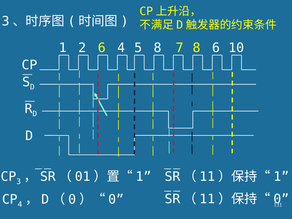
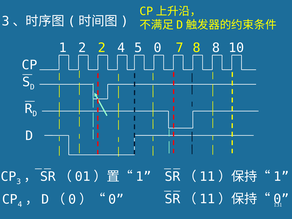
2 6: 6 -> 2 (102, 48)
5 8: 8 -> 0 (158, 48)
8 6: 6 -> 8 (216, 48)
